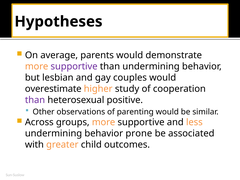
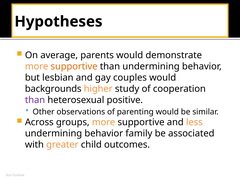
supportive colour: purple -> orange (74, 66)
overestimate: overestimate -> backgrounds (53, 89)
prone: prone -> family (139, 133)
